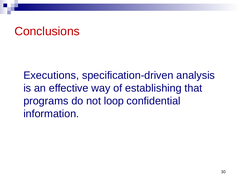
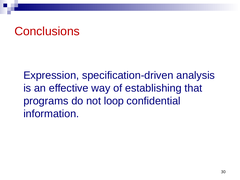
Executions: Executions -> Expression (51, 75)
